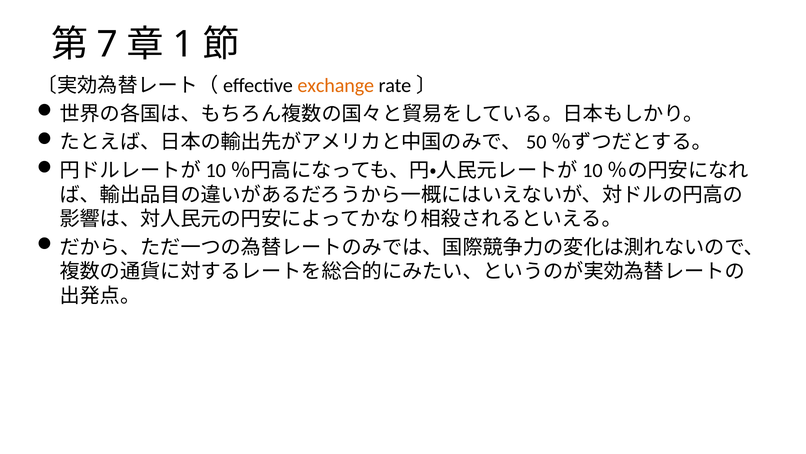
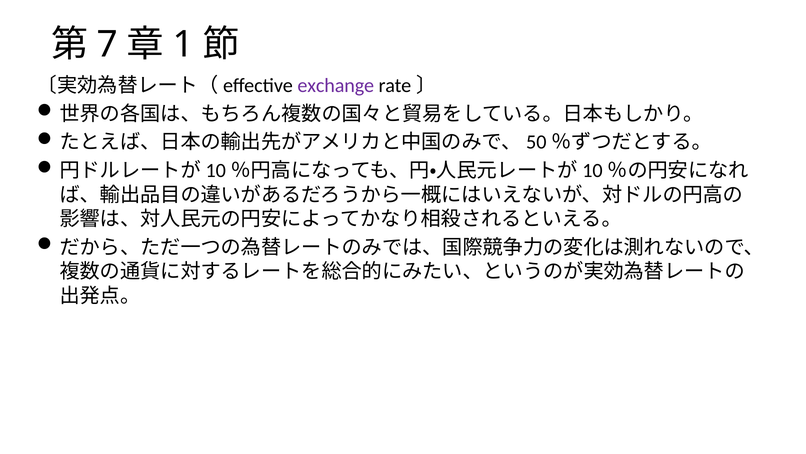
exchange colour: orange -> purple (336, 85)
